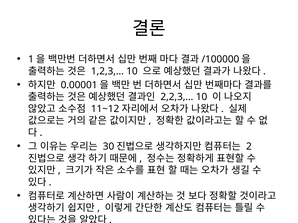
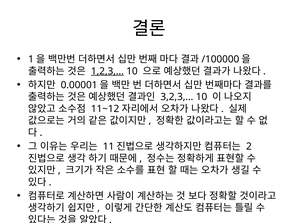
1,2,3,… underline: none -> present (107, 71)
2,2,3,…: 2,2,3,… -> 3,2,3,… (177, 97)
30: 30 -> 11 (109, 147)
